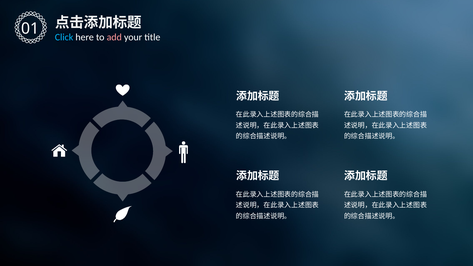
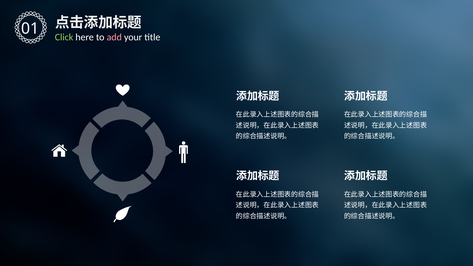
Click colour: light blue -> light green (64, 37)
